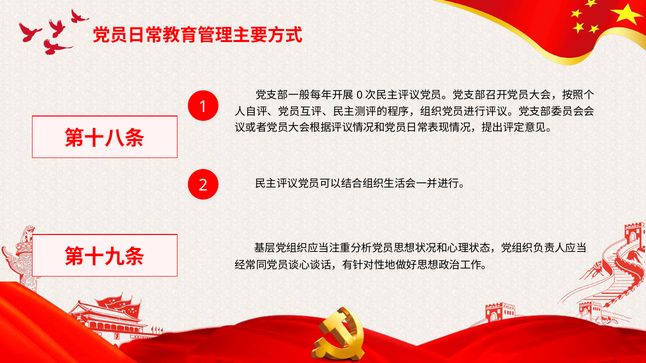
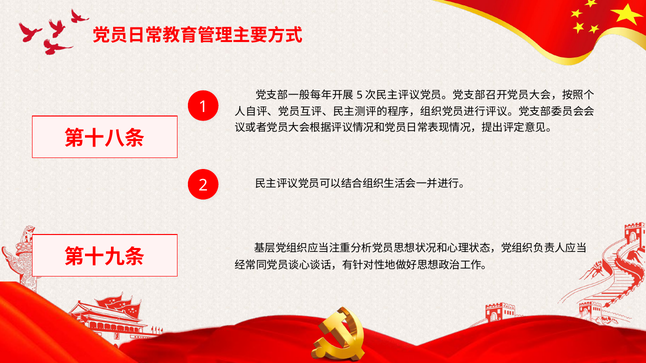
0: 0 -> 5 (360, 95)
